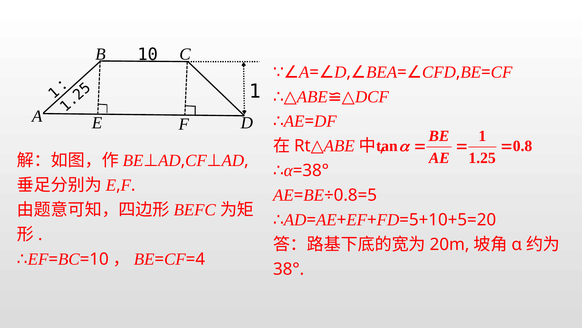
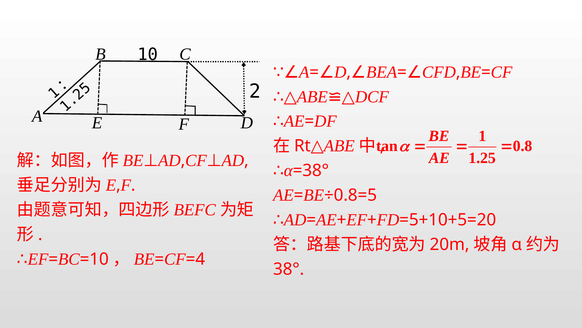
1: 1 -> 2 (255, 91)
